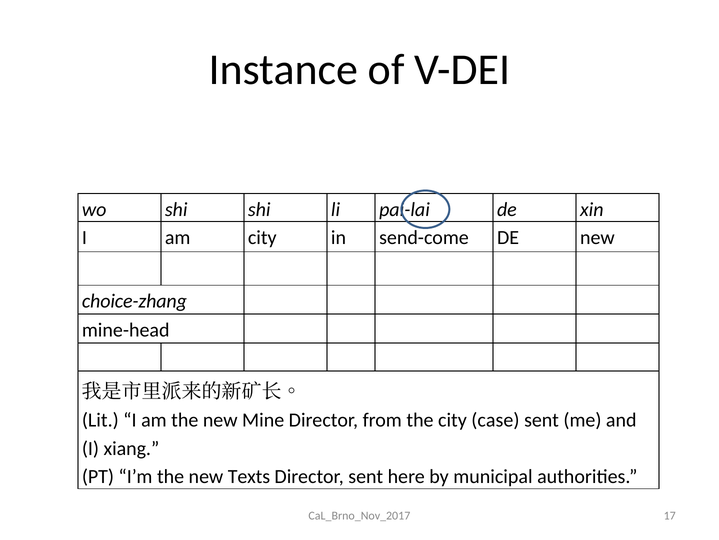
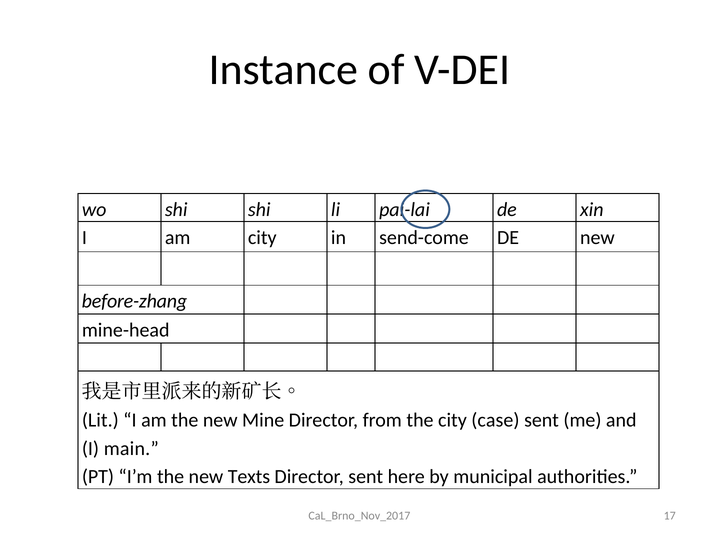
choice-zhang: choice-zhang -> before-zhang (134, 301)
xiang: xiang -> main (131, 448)
